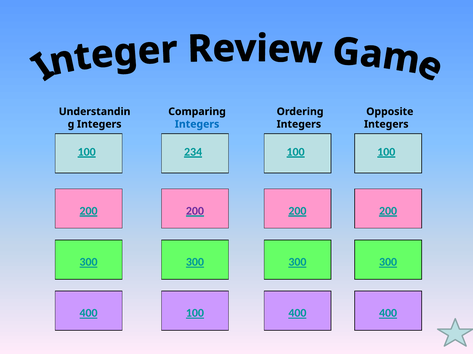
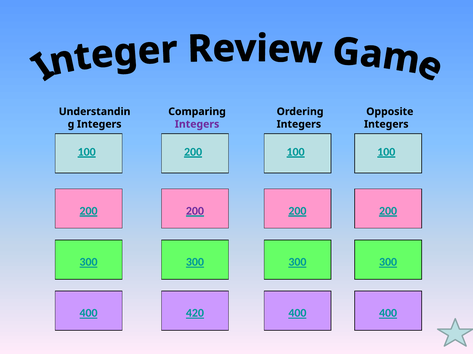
Integers colour: blue -> purple (197, 124)
234: 234 -> 200 (193, 152)
400 100: 100 -> 420 (195, 314)
